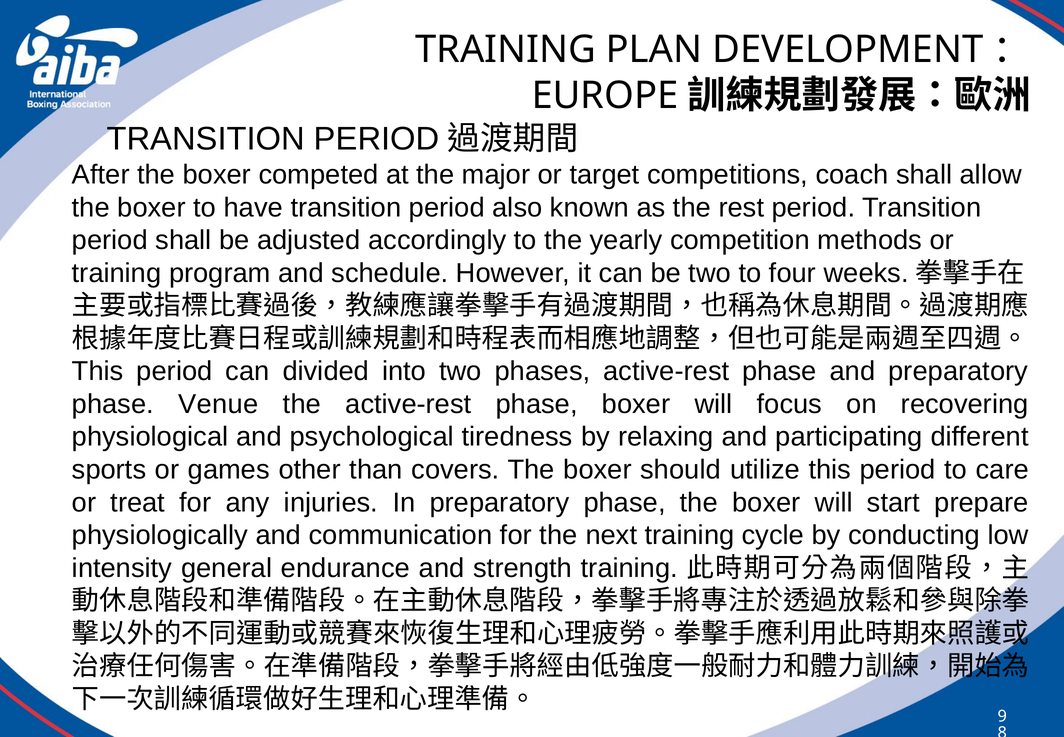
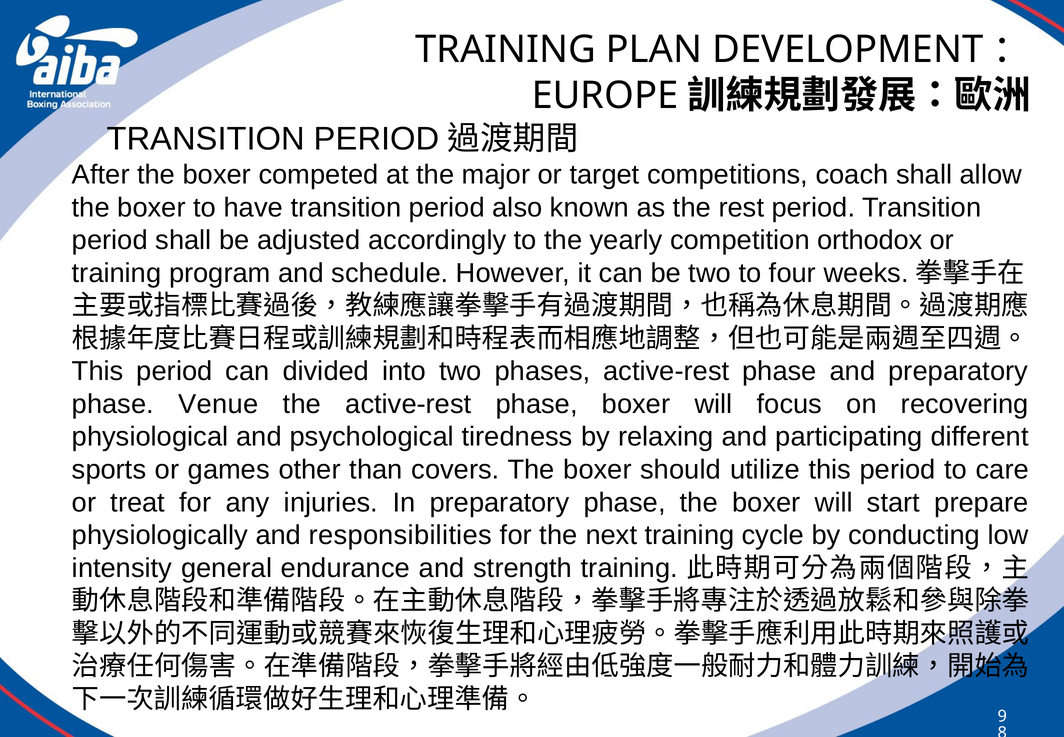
methods: methods -> orthodox (870, 240)
communication: communication -> responsibilities (400, 535)
